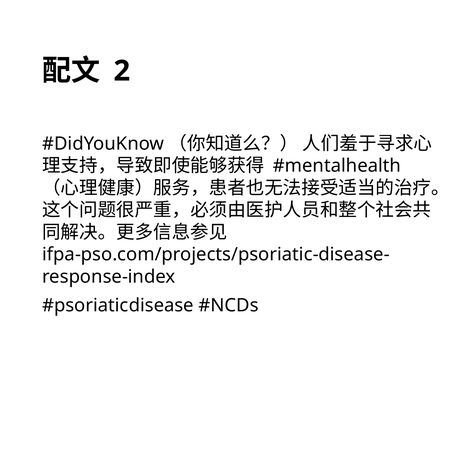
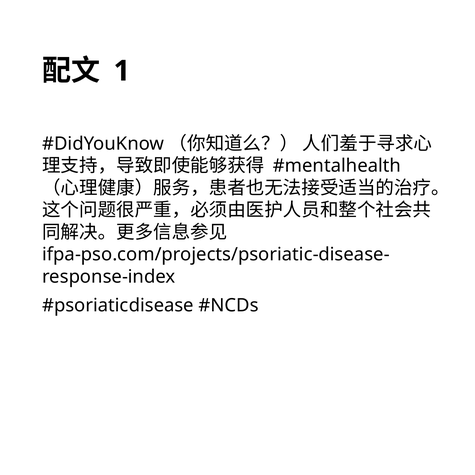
2: 2 -> 1 (122, 71)
